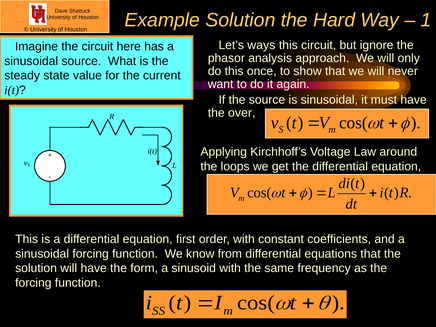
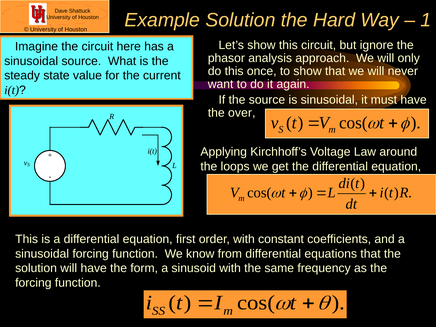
Let’s ways: ways -> show (261, 45)
